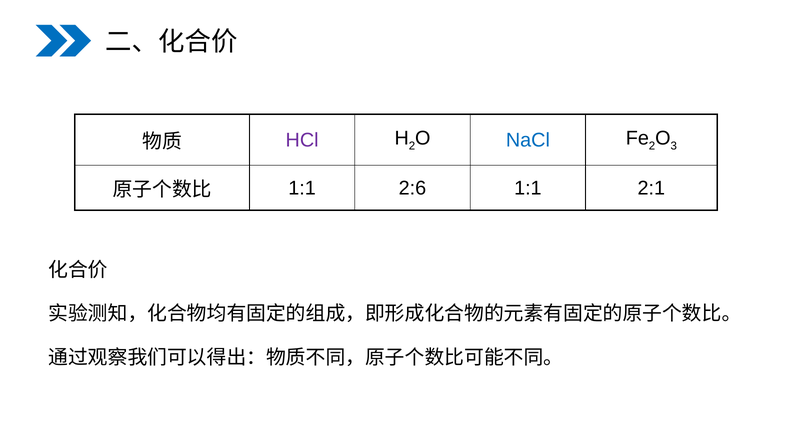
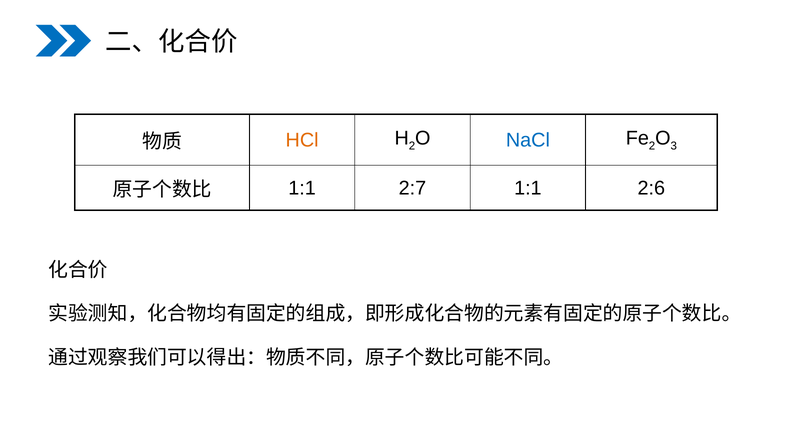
HCl colour: purple -> orange (302, 140)
2:6: 2:6 -> 2:7 (412, 188)
2:1: 2:1 -> 2:6 (651, 188)
